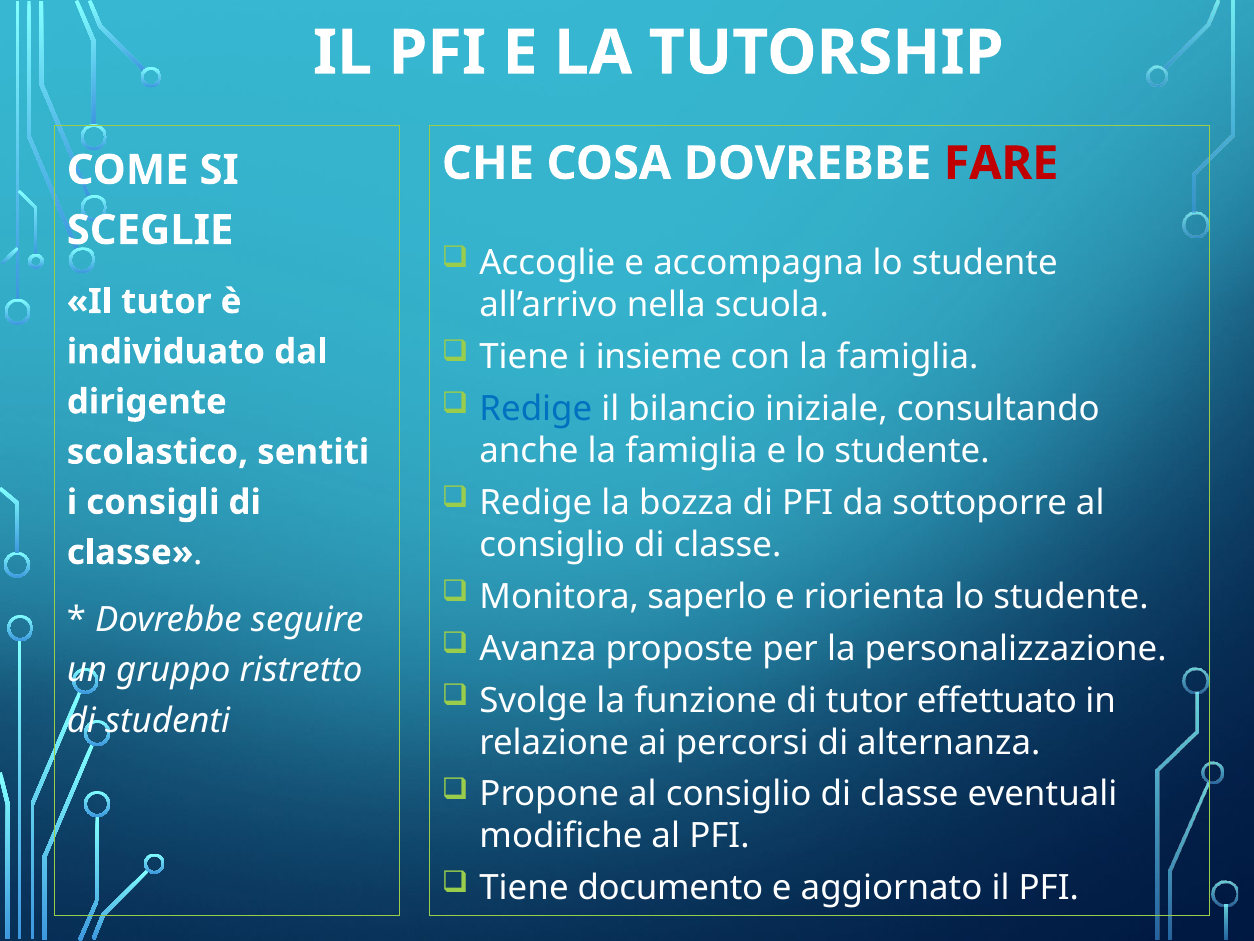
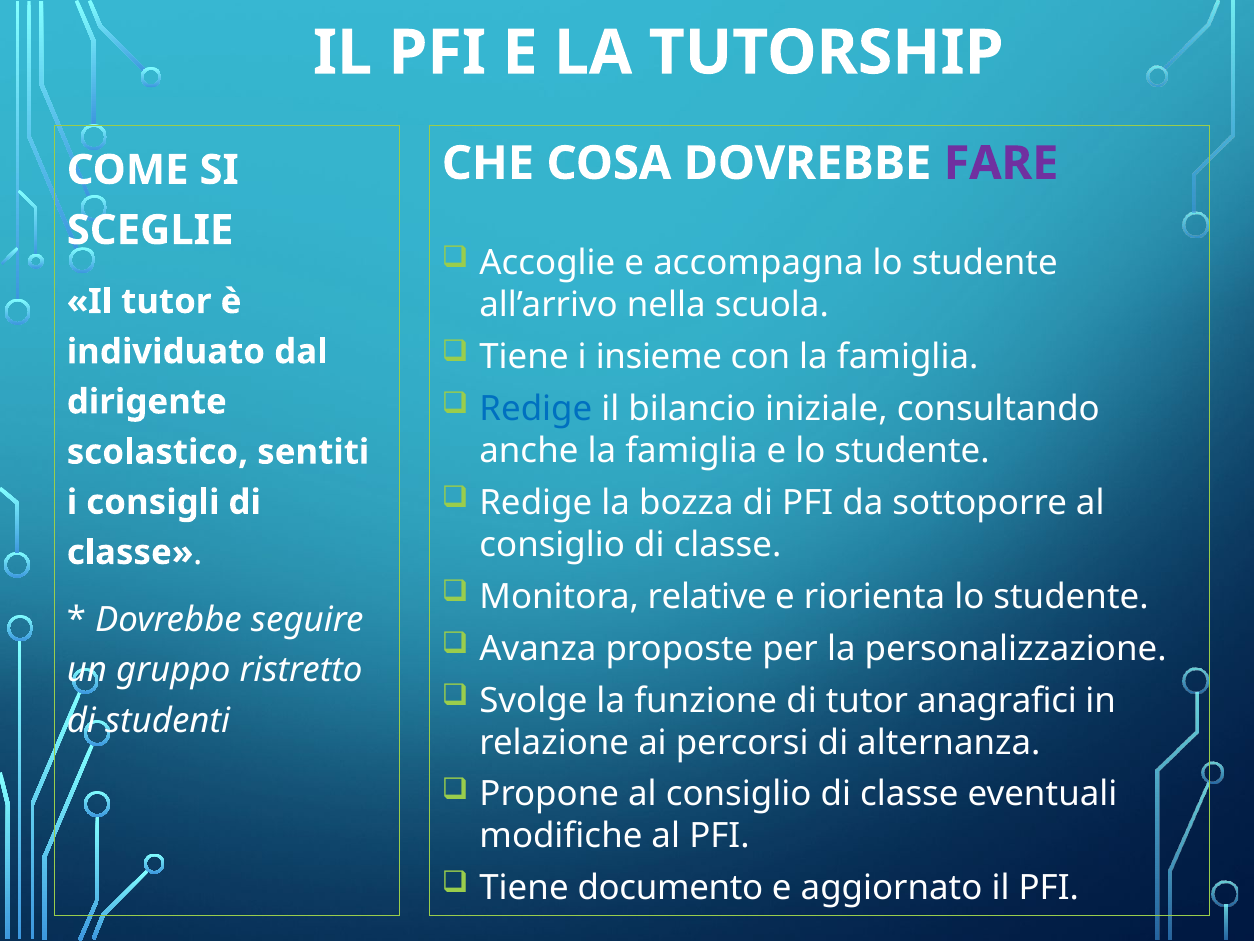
FARE colour: red -> purple (1001, 163)
saperlo: saperlo -> relative (707, 596)
effettuato: effettuato -> anagrafici (997, 700)
